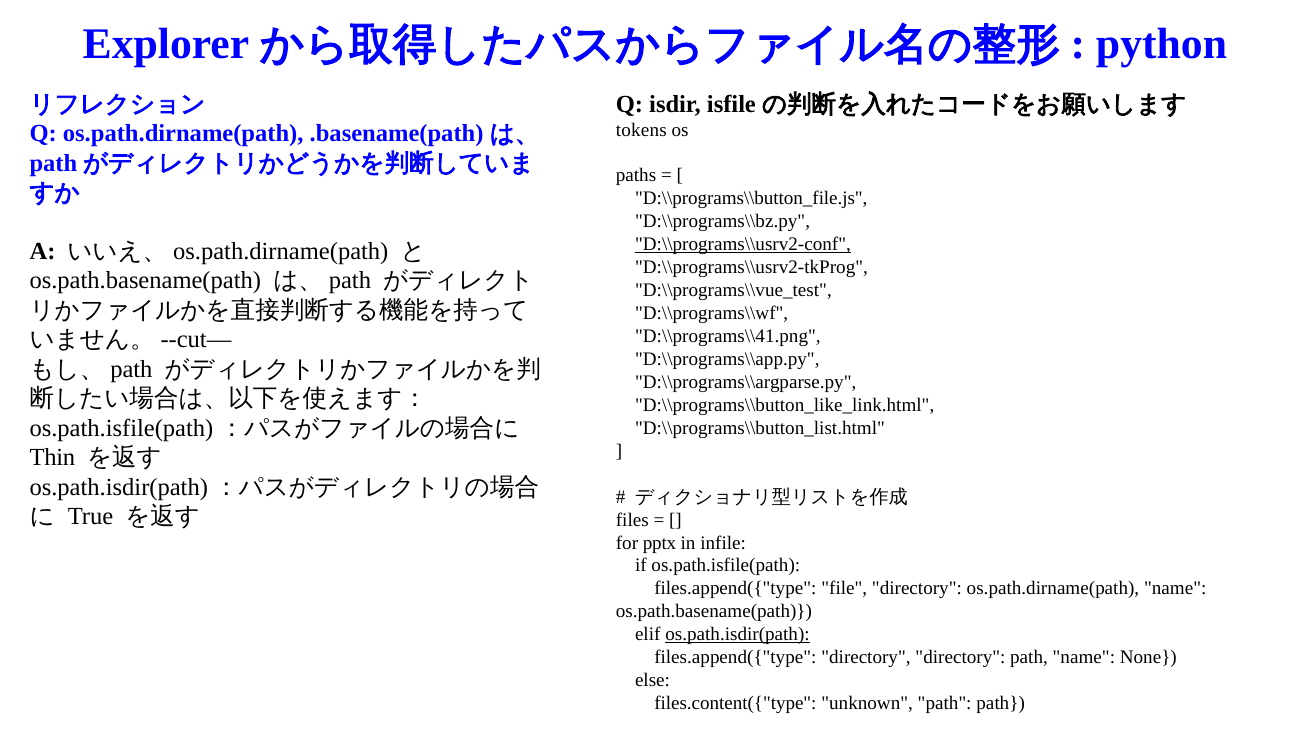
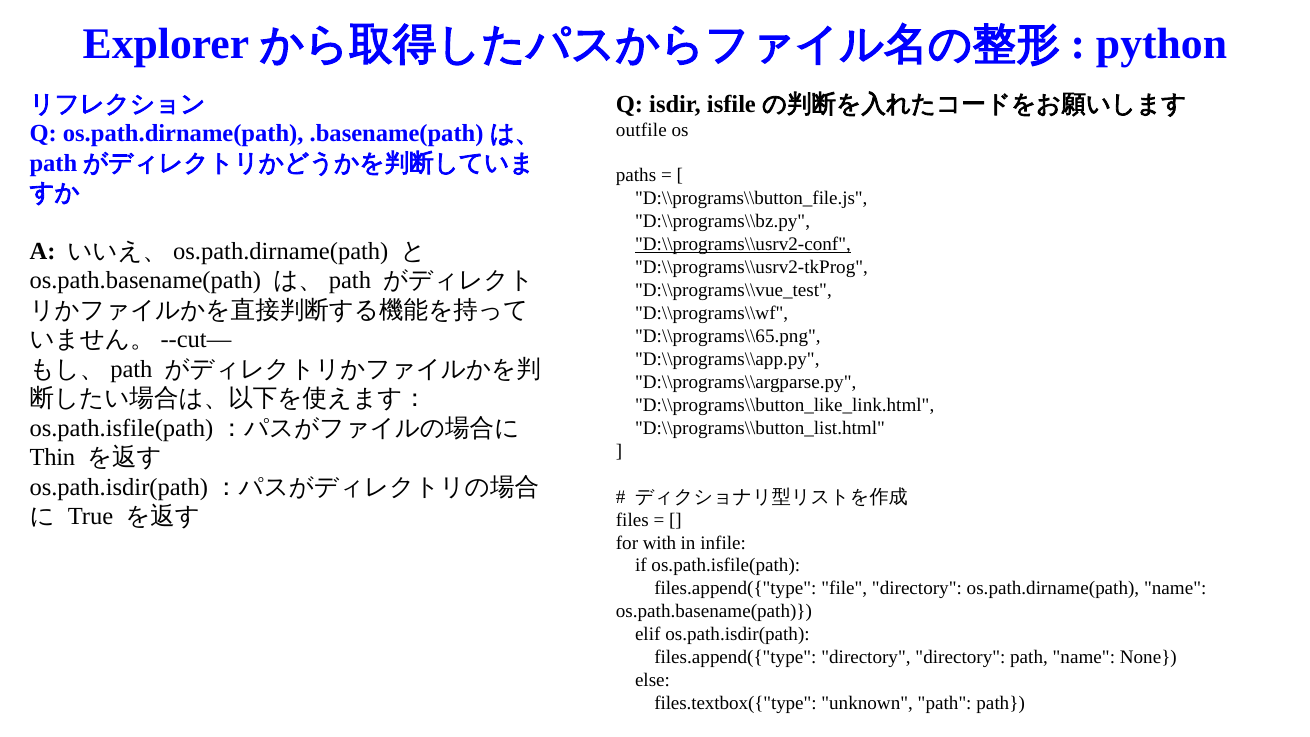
tokens: tokens -> outfile (641, 130)
D:\\programs\\41.png: D:\\programs\\41.png -> D:\\programs\\65.png (728, 336)
pptx: pptx -> with (659, 543)
os.path.isdir(path underline: present -> none (738, 634)
files.content({"type: files.content({"type -> files.textbox({"type (735, 703)
